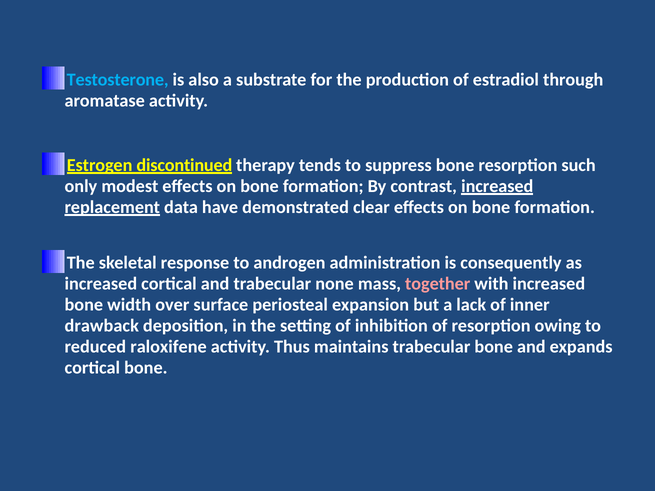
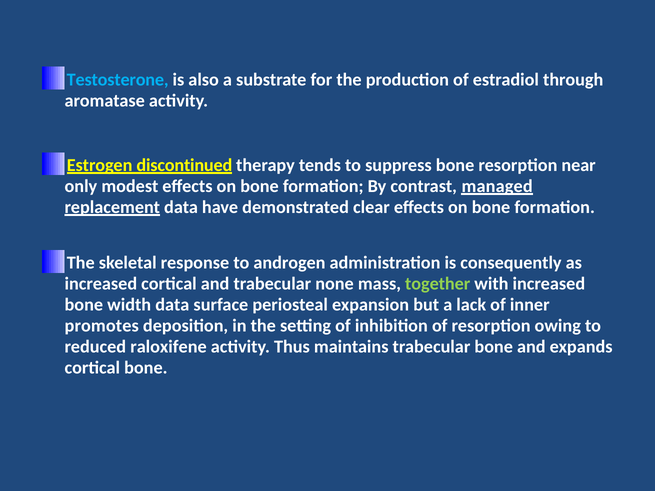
such: such -> near (579, 165)
contrast increased: increased -> managed (497, 186)
together colour: pink -> light green (438, 284)
width over: over -> data (172, 305)
drawback: drawback -> promotes (102, 326)
